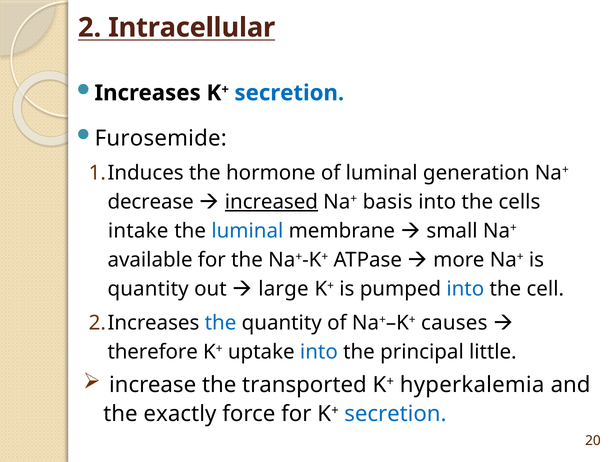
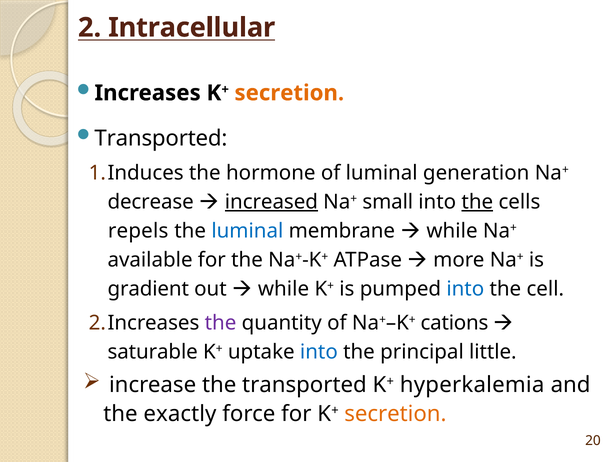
secretion colour: blue -> orange (289, 93)
Furosemide: Furosemide -> Transported (161, 138)
basis: basis -> small (388, 202)
the underline: none -> present (477, 202)
intake: intake -> repels (138, 231)
small: small -> while (452, 231)
quantity: quantity -> gradient (148, 289)
large: large -> while (284, 289)
the colour: blue -> purple (221, 323)
causes: causes -> cations (454, 323)
therefore: therefore -> saturable (153, 352)
secretion colour: blue -> orange (395, 414)
